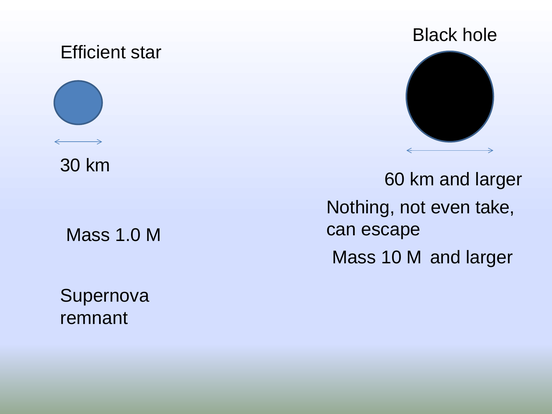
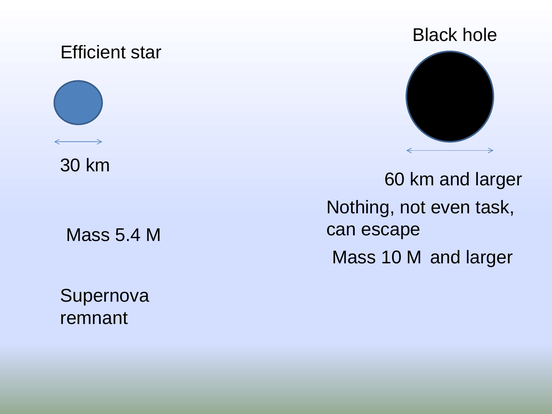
take: take -> task (495, 207)
1.0: 1.0 -> 5.4 (128, 235)
